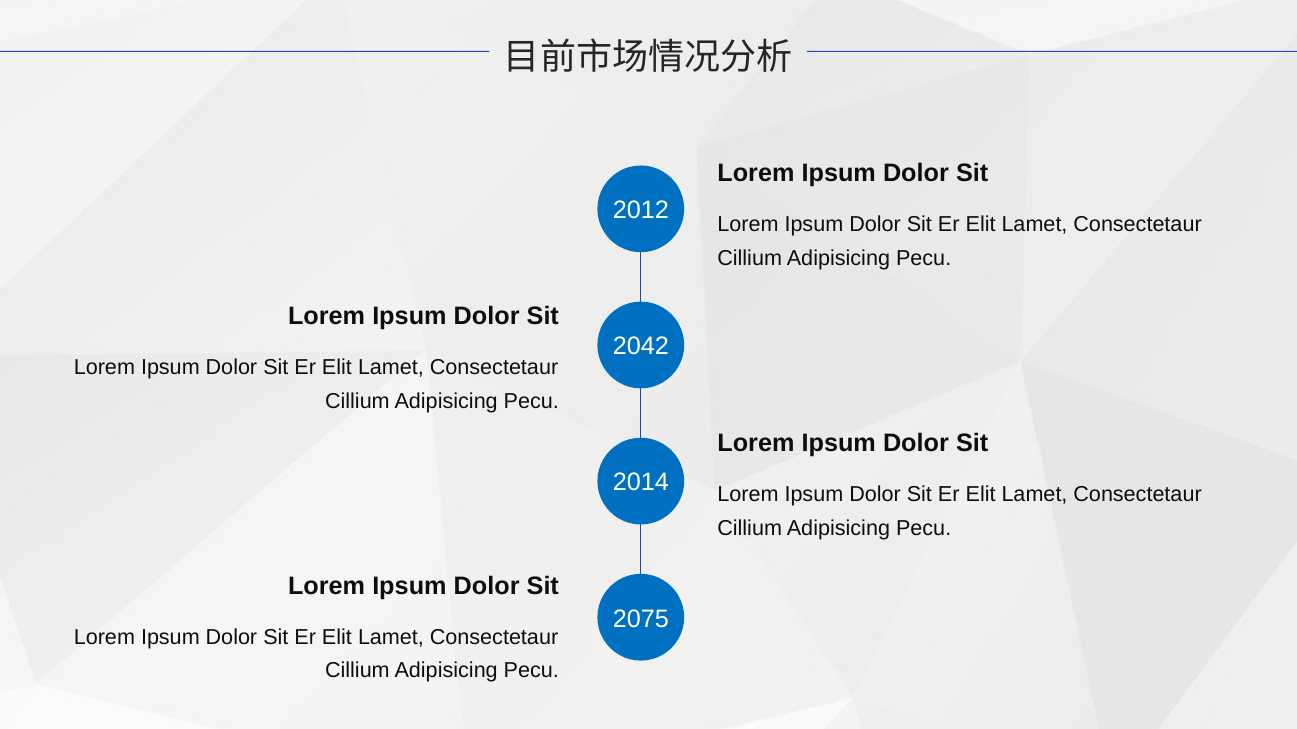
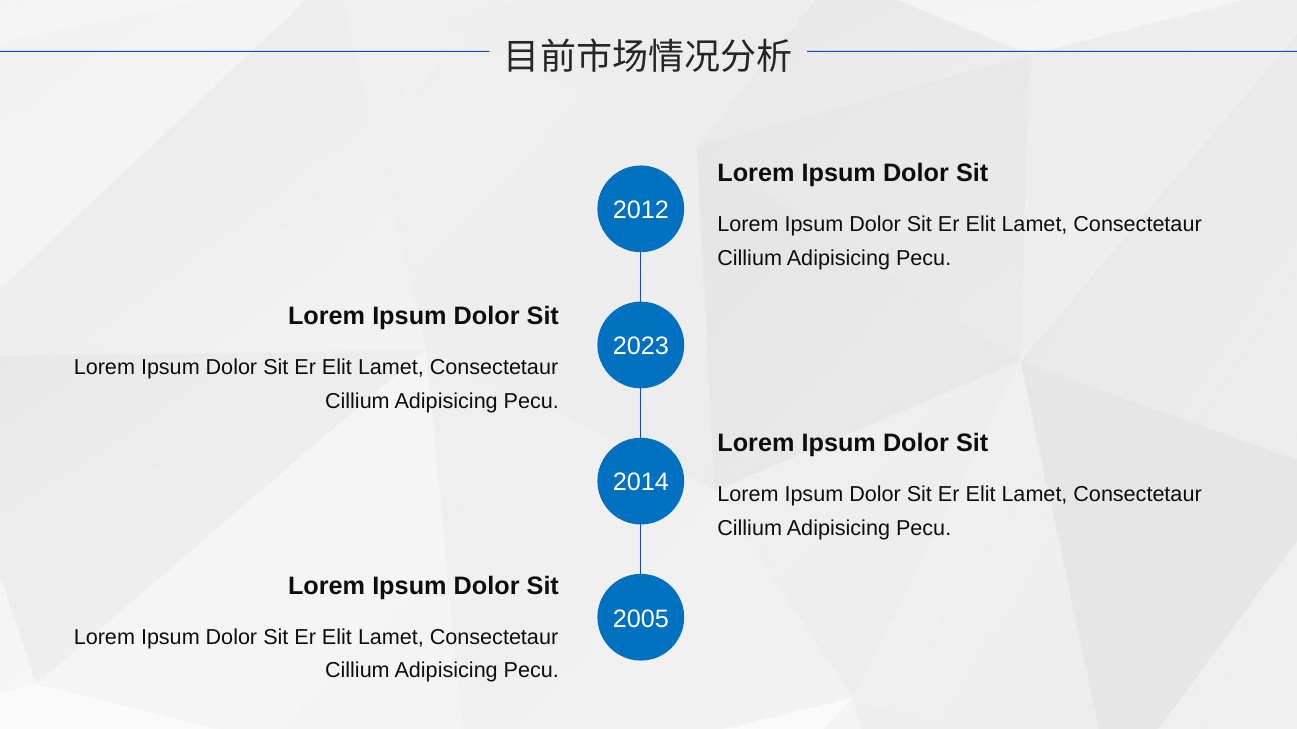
2042: 2042 -> 2023 (641, 347)
2075: 2075 -> 2005 (641, 619)
